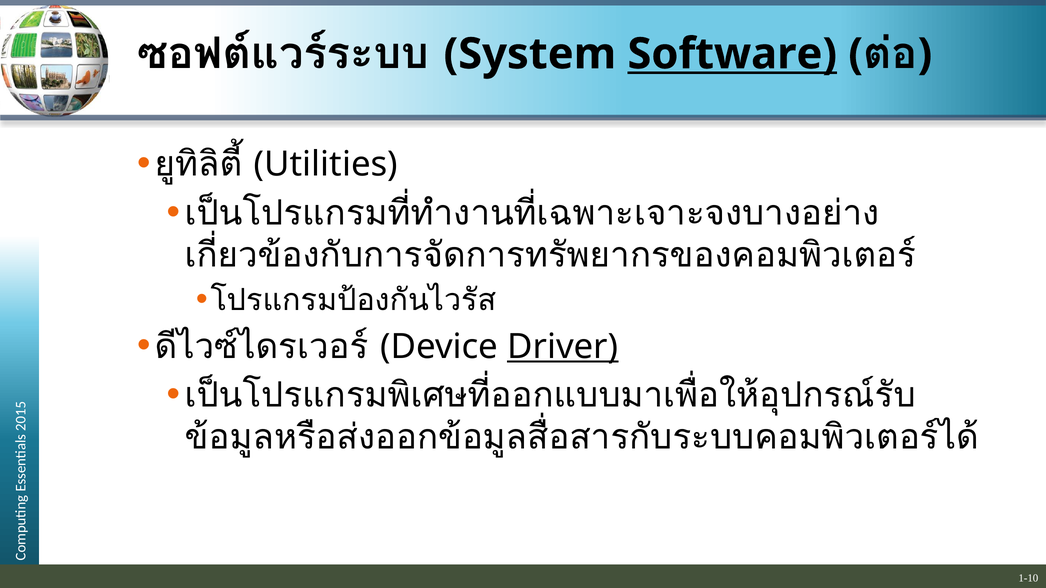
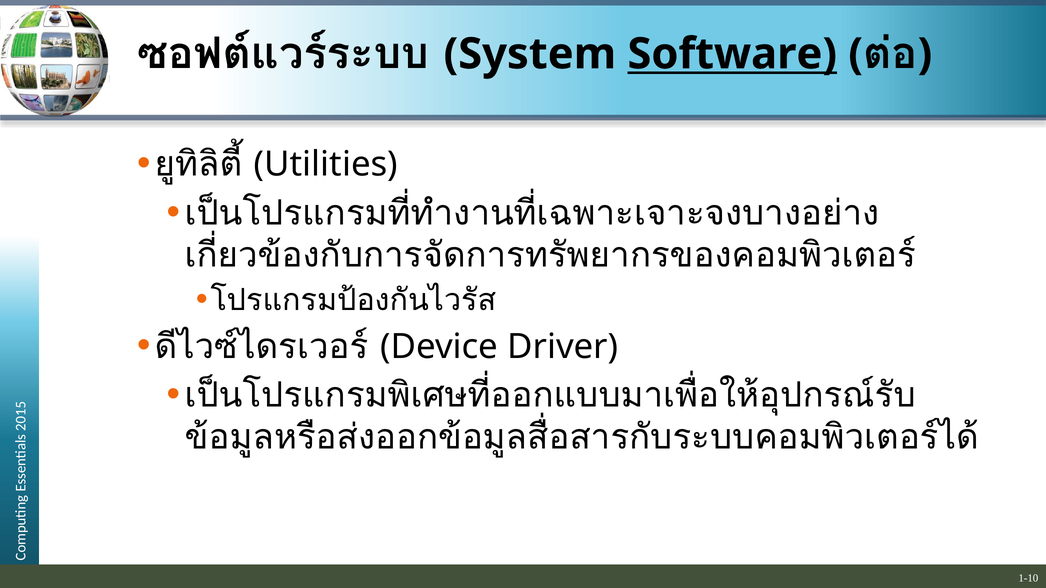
Driver underline: present -> none (563, 347)
